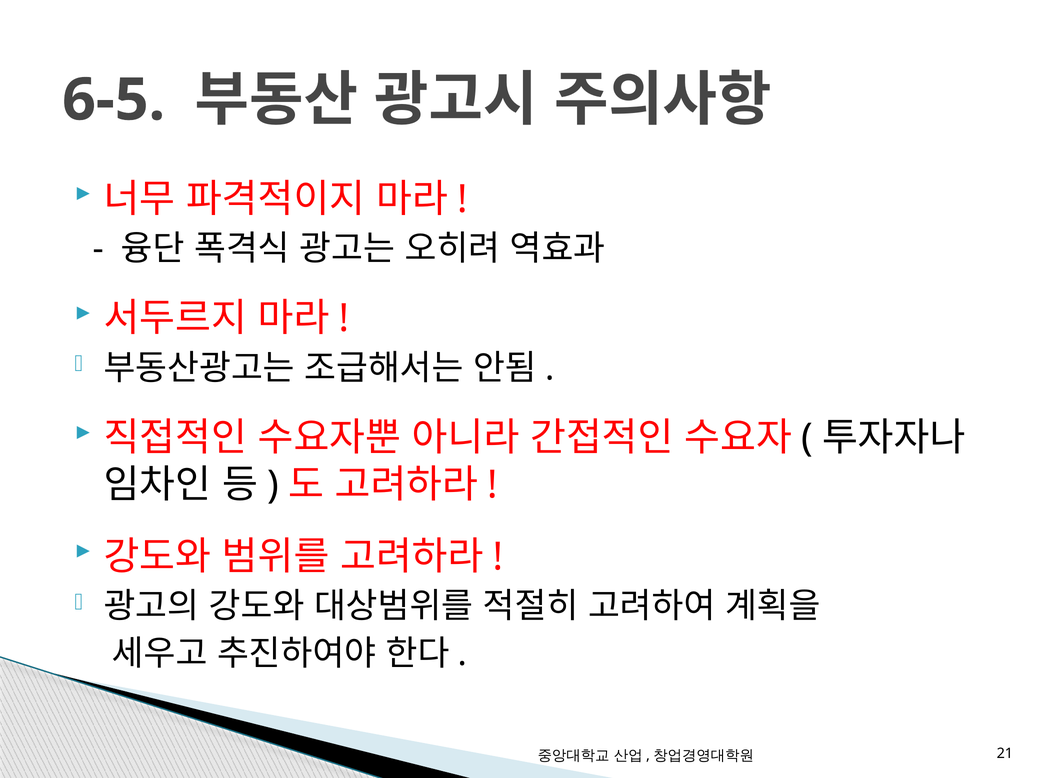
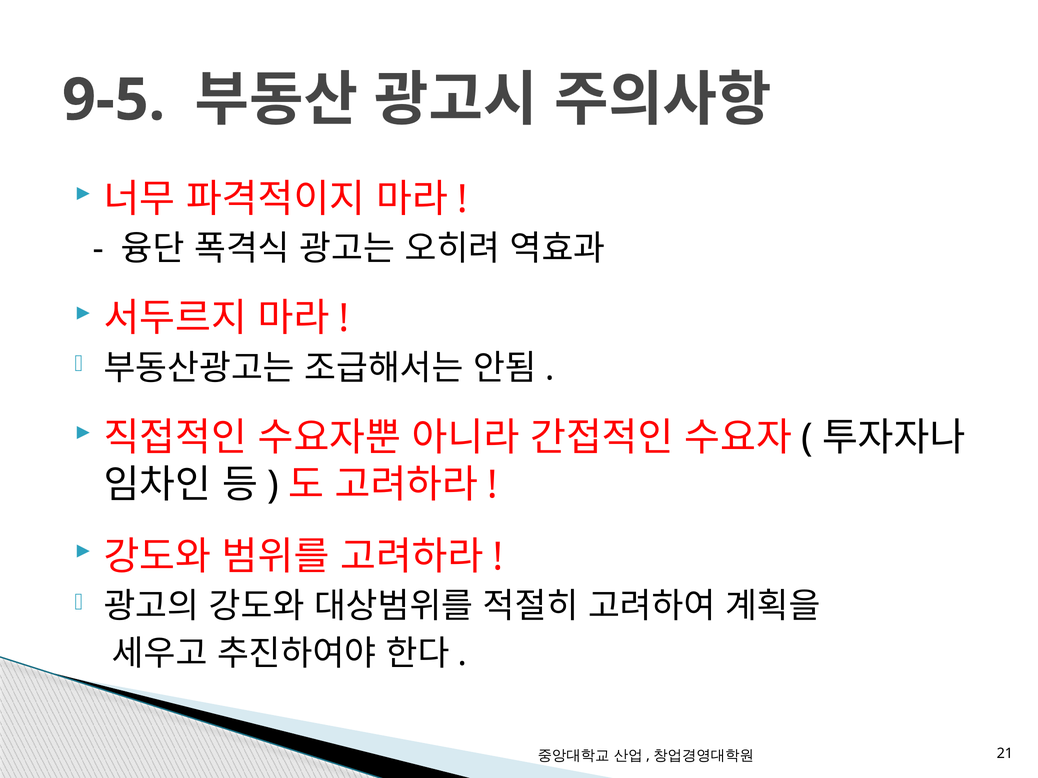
6-5: 6-5 -> 9-5 (114, 100)
